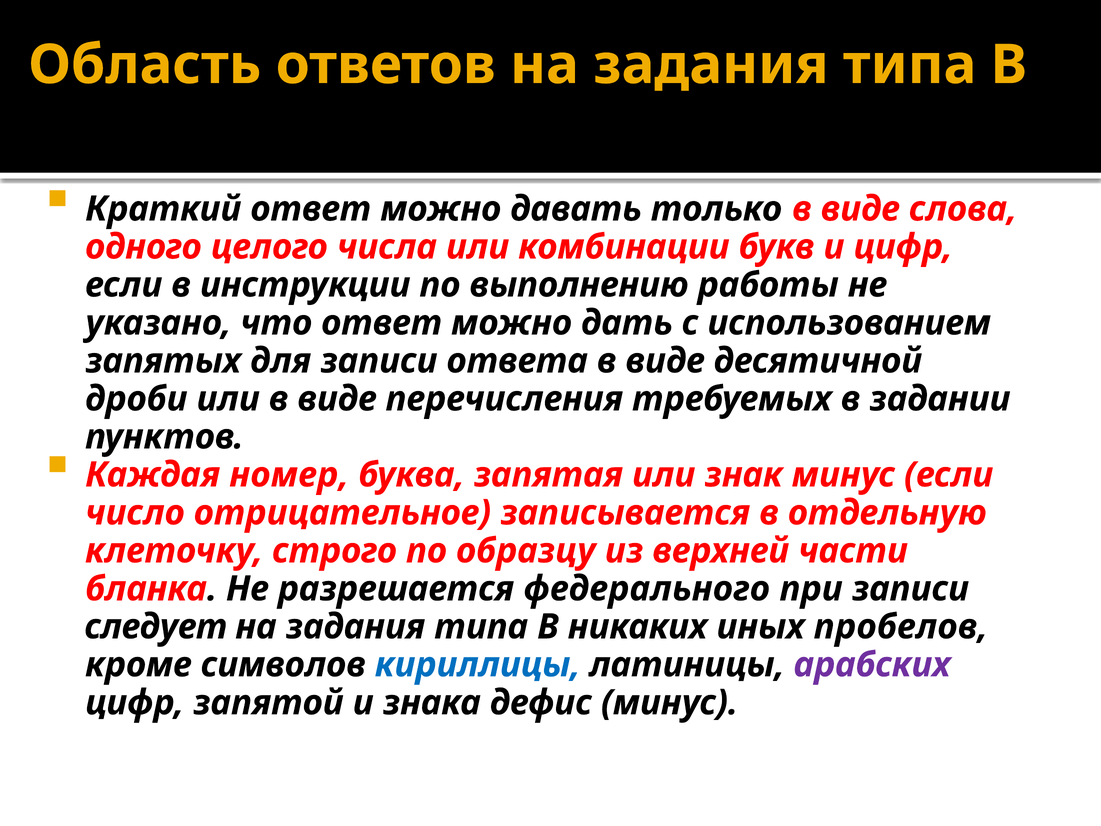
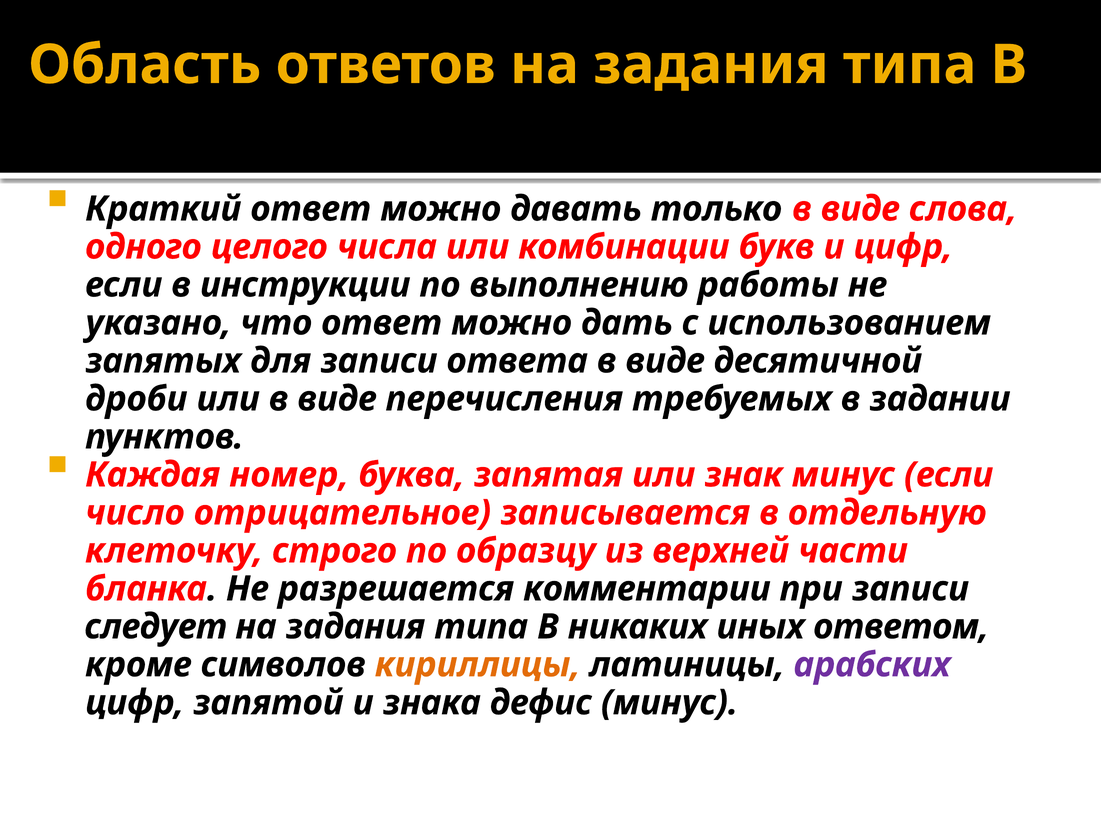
федерального: федерального -> комментарии (647, 589)
пробелов: пробелов -> ответом (901, 627)
кириллицы colour: blue -> orange (478, 665)
